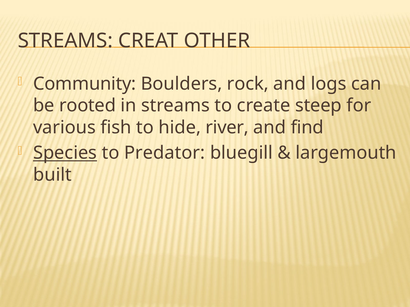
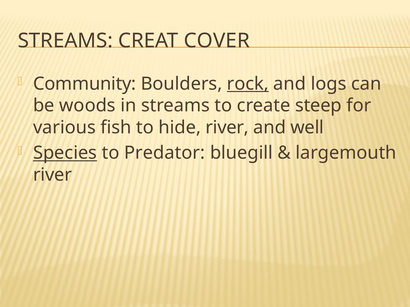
OTHER: OTHER -> COVER (217, 41)
rock underline: none -> present (248, 84)
rooted: rooted -> woods (87, 106)
find: find -> well (307, 128)
built: built -> river (53, 175)
